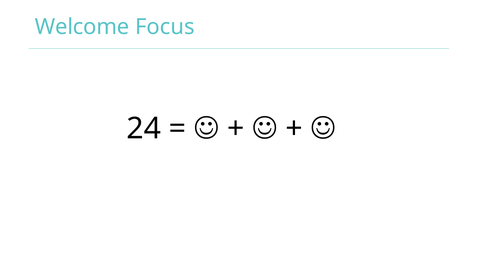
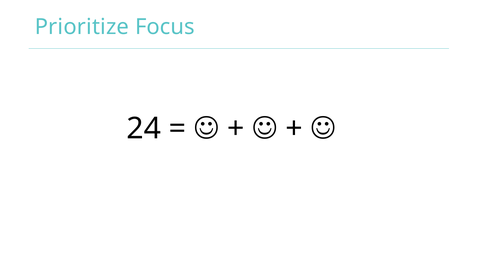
Welcome: Welcome -> Prioritize (82, 27)
